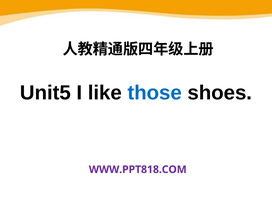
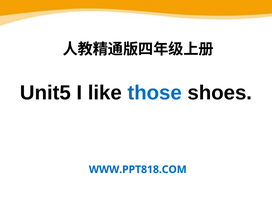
WWW.PPT818.COM colour: purple -> blue (138, 170)
